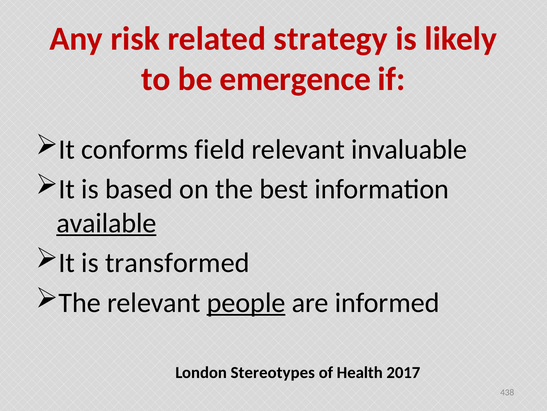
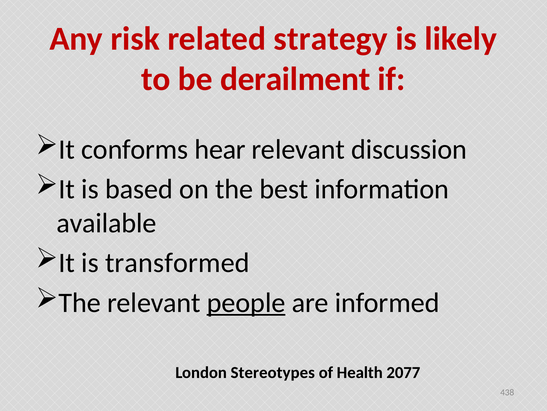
emergence: emergence -> derailment (295, 79)
field: field -> hear (220, 149)
invaluable: invaluable -> discussion (409, 149)
available underline: present -> none (106, 223)
2017: 2017 -> 2077 (403, 372)
